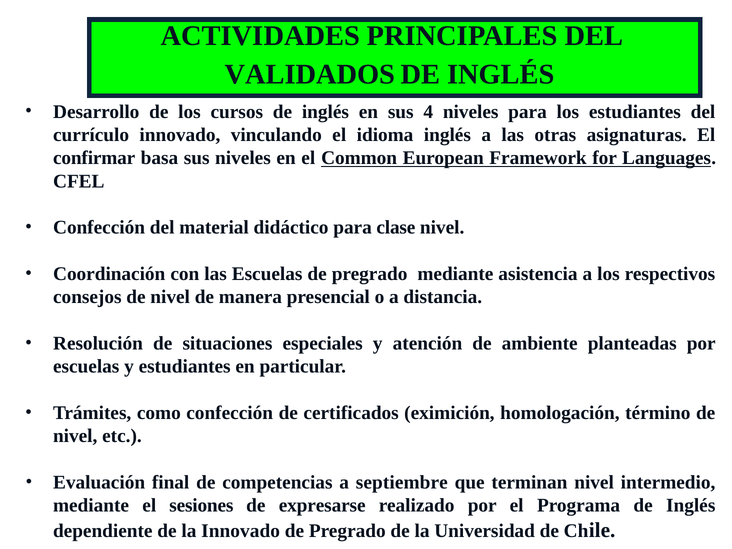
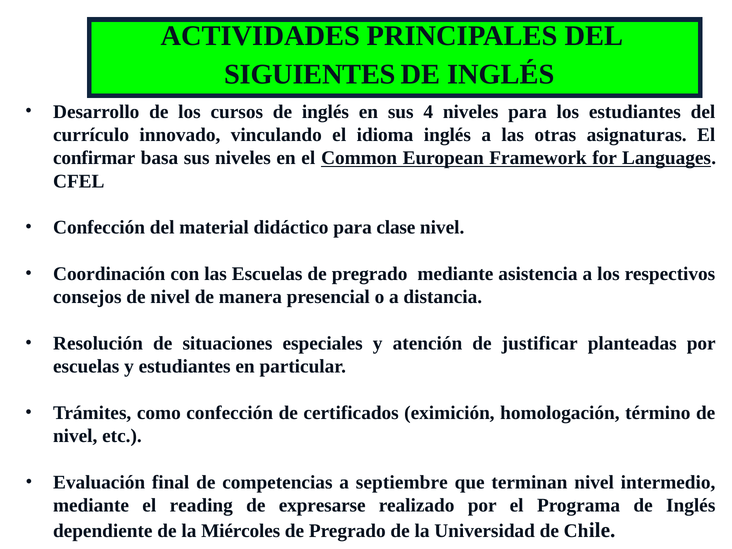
VALIDADOS: VALIDADOS -> SIGUIENTES (310, 74)
ambiente: ambiente -> justificar (540, 343)
sesiones: sesiones -> reading (201, 506)
la Innovado: Innovado -> Miércoles (241, 531)
